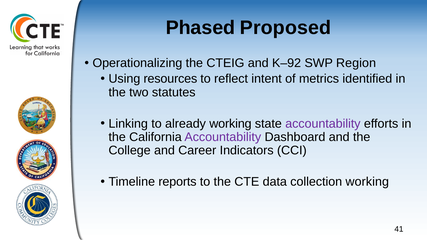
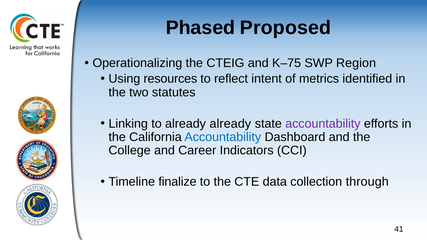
K–92: K–92 -> K–75 (287, 63)
already working: working -> already (230, 124)
Accountability colour: purple -> blue (223, 137)
reports: reports -> finalize (177, 182)
collection working: working -> through (367, 182)
